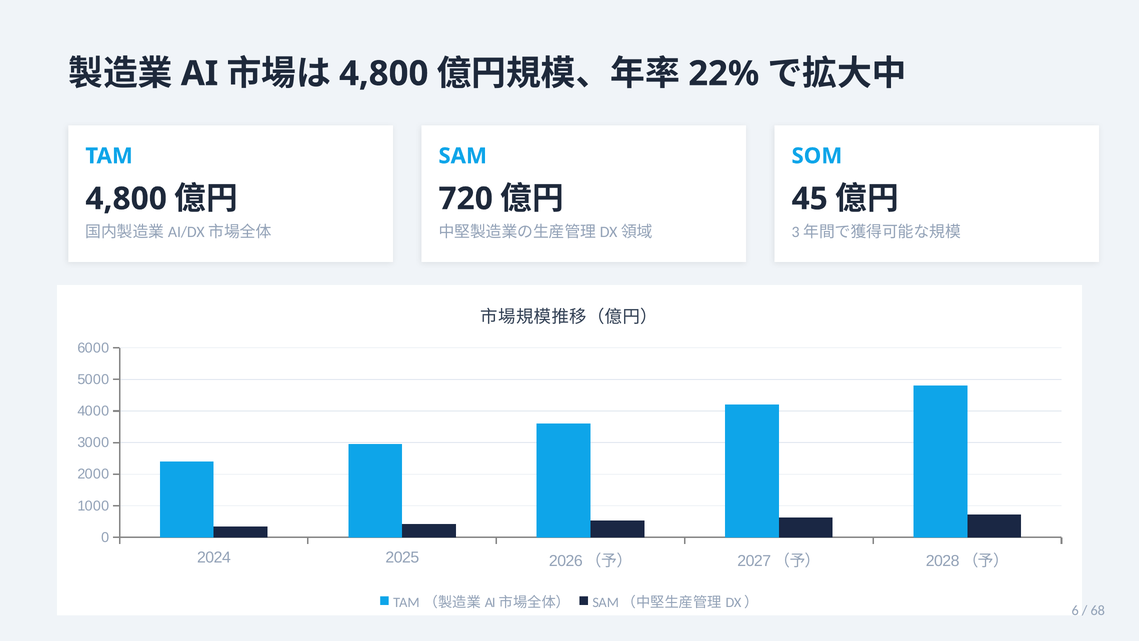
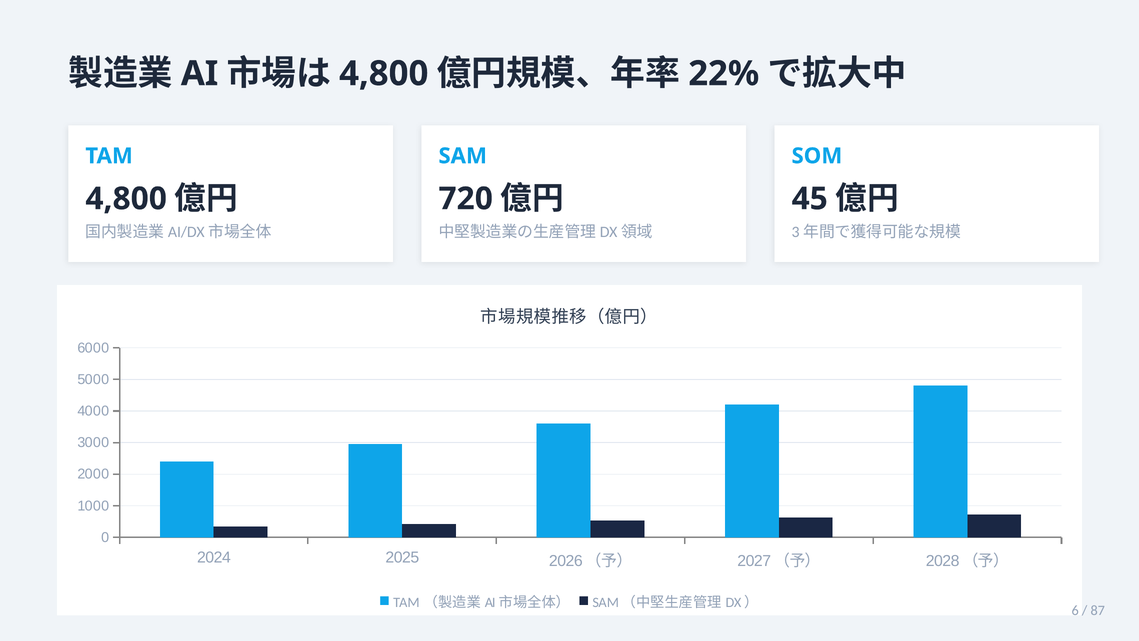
68: 68 -> 87 (1098, 610)
